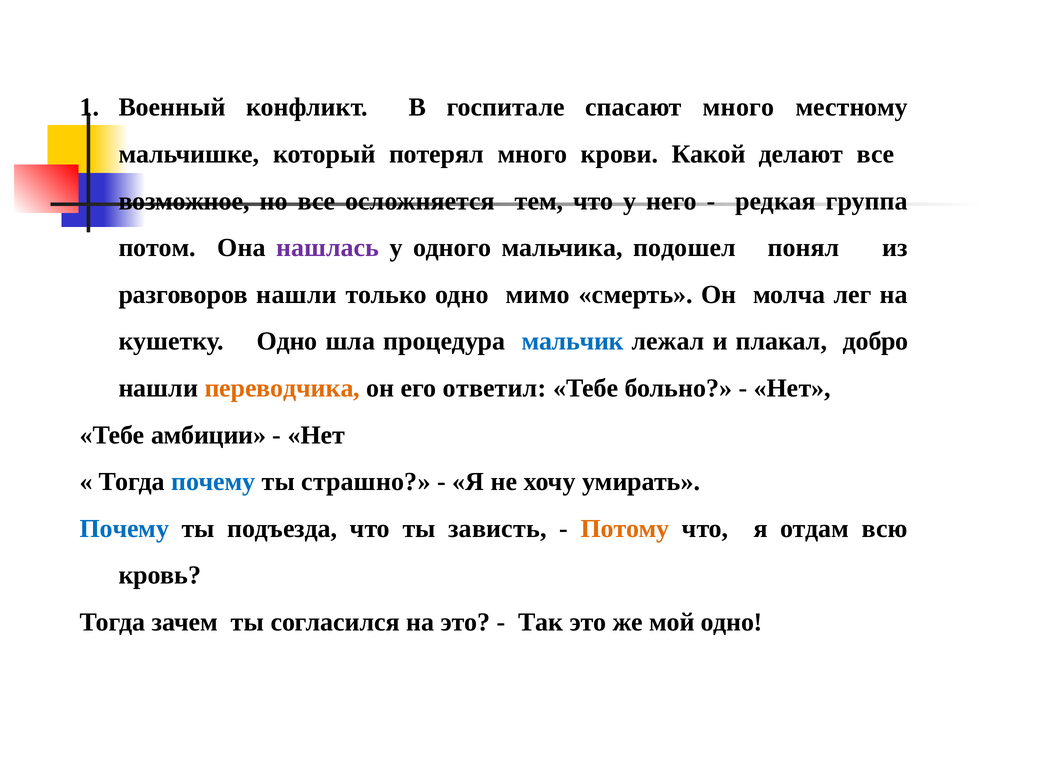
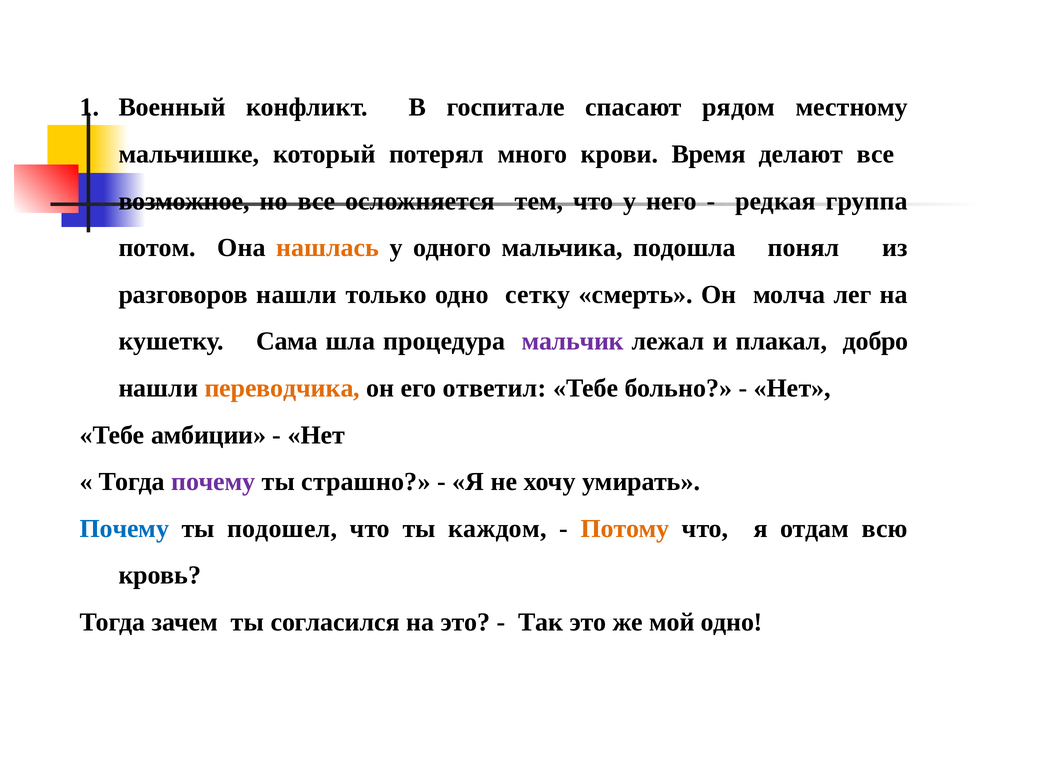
спасают много: много -> рядом (739, 107)
Какой: Какой -> Время (709, 154)
нашлась colour: purple -> orange (328, 248)
подошел: подошел -> подошла (685, 248)
мимо: мимо -> сетку (538, 295)
кушетку Одно: Одно -> Сама (287, 341)
мальчик colour: blue -> purple (573, 341)
почему colour: blue -> purple (213, 482)
подъезда: подъезда -> подошел (282, 529)
зависть: зависть -> каждом (497, 529)
